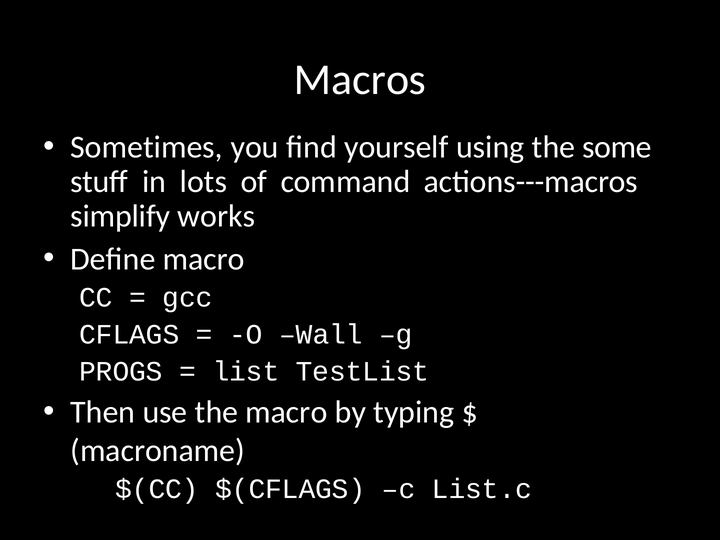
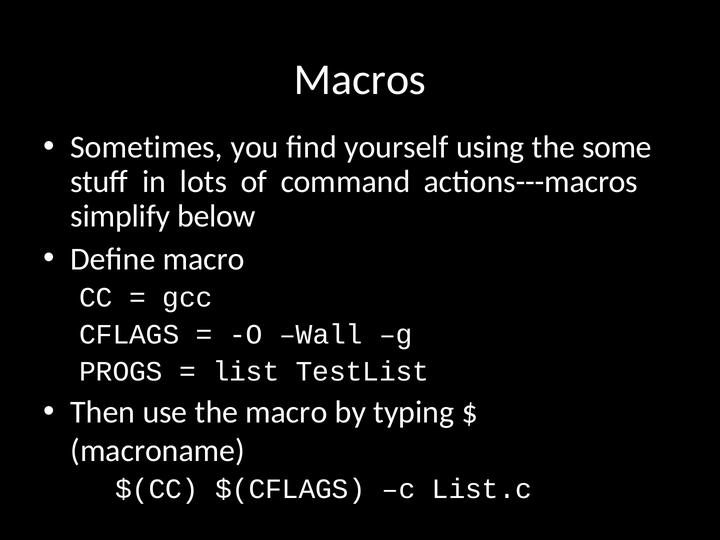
works: works -> below (216, 216)
